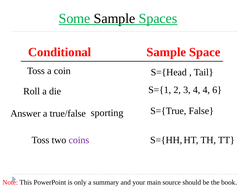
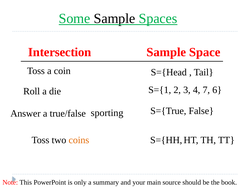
Conditional: Conditional -> Intersection (60, 52)
4 4: 4 -> 7 (206, 90)
coins colour: purple -> orange (79, 140)
